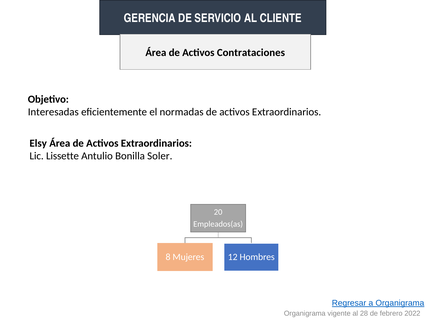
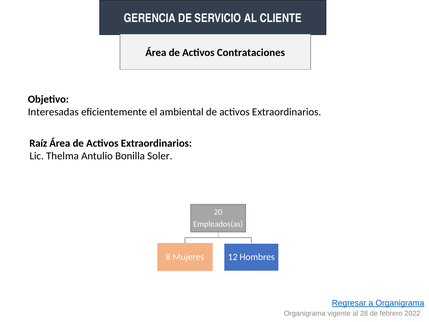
normadas: normadas -> ambiental (182, 112)
Elsy: Elsy -> Raíz (38, 143)
Lissette: Lissette -> Thelma (62, 156)
